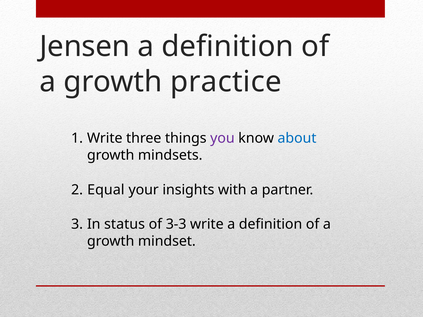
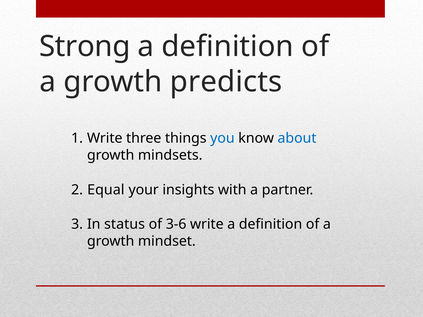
Jensen: Jensen -> Strong (85, 46)
practice: practice -> predicts (226, 82)
you colour: purple -> blue (222, 138)
3-3: 3-3 -> 3-6 (176, 224)
